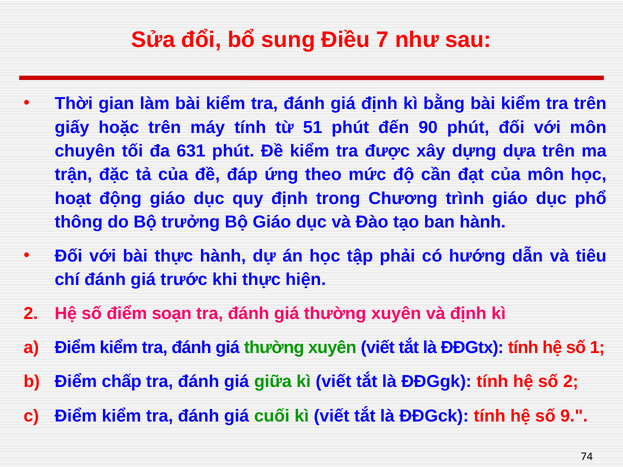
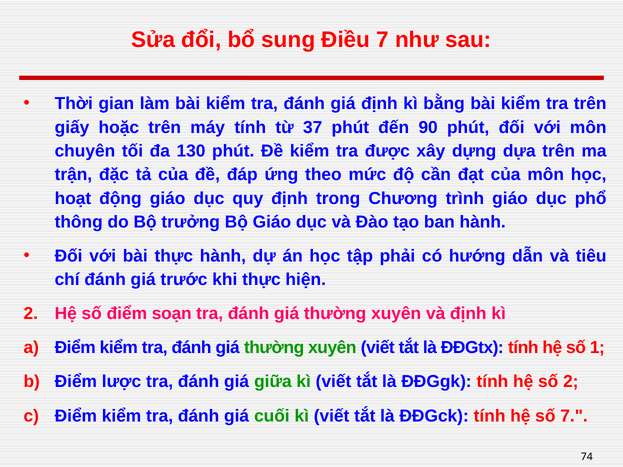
51: 51 -> 37 (313, 127)
631: 631 -> 130 (191, 151)
chấp: chấp -> lược (122, 382)
số 9: 9 -> 7 (574, 416)
